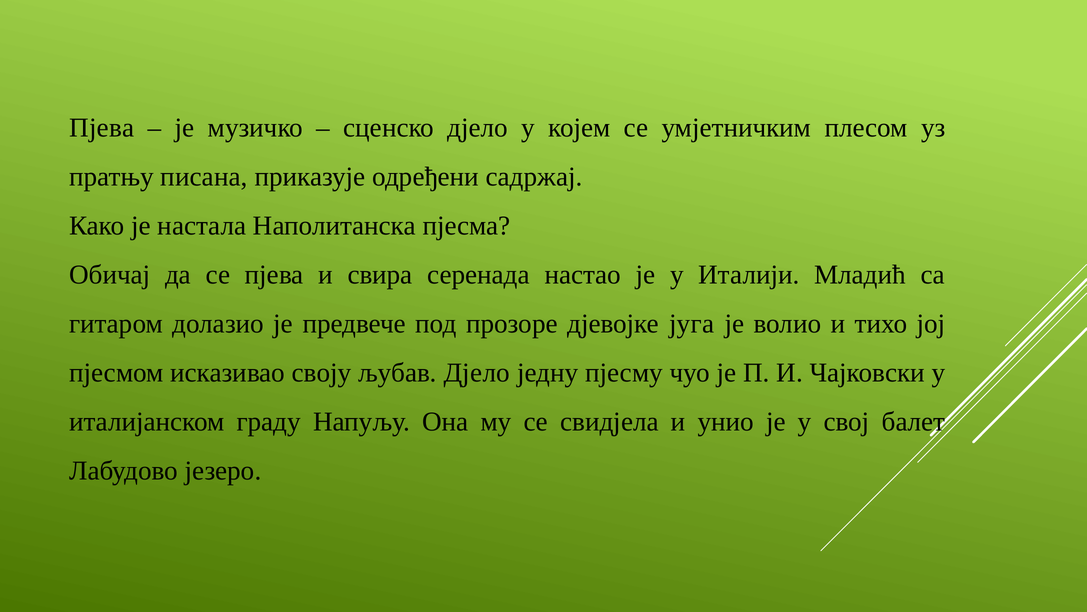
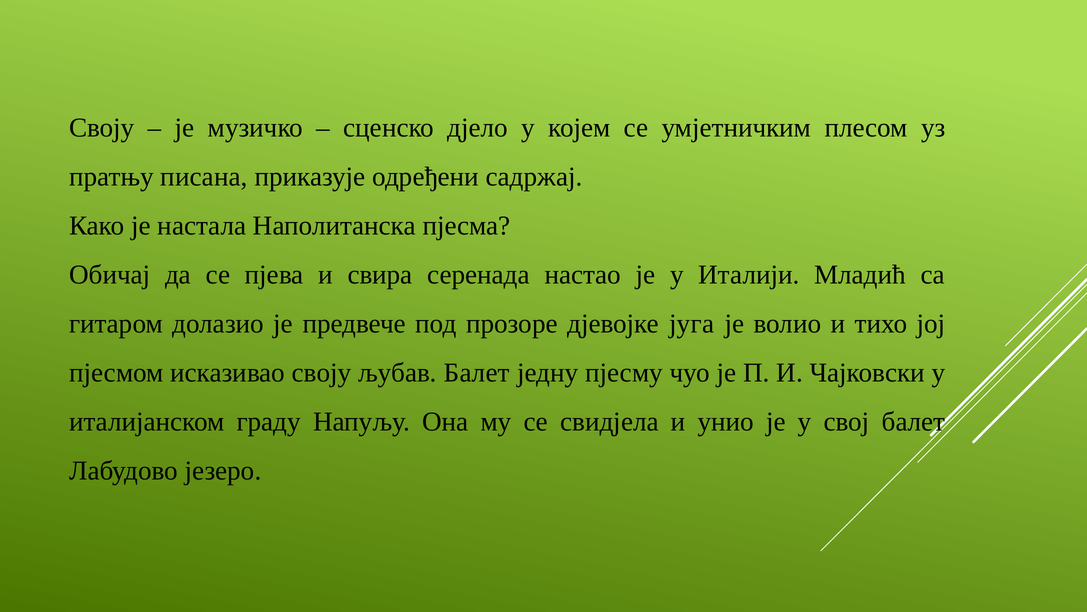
Пјева: Пјева -> Своју (102, 128)
љубав Дјело: Дјело -> Балет (477, 372)
